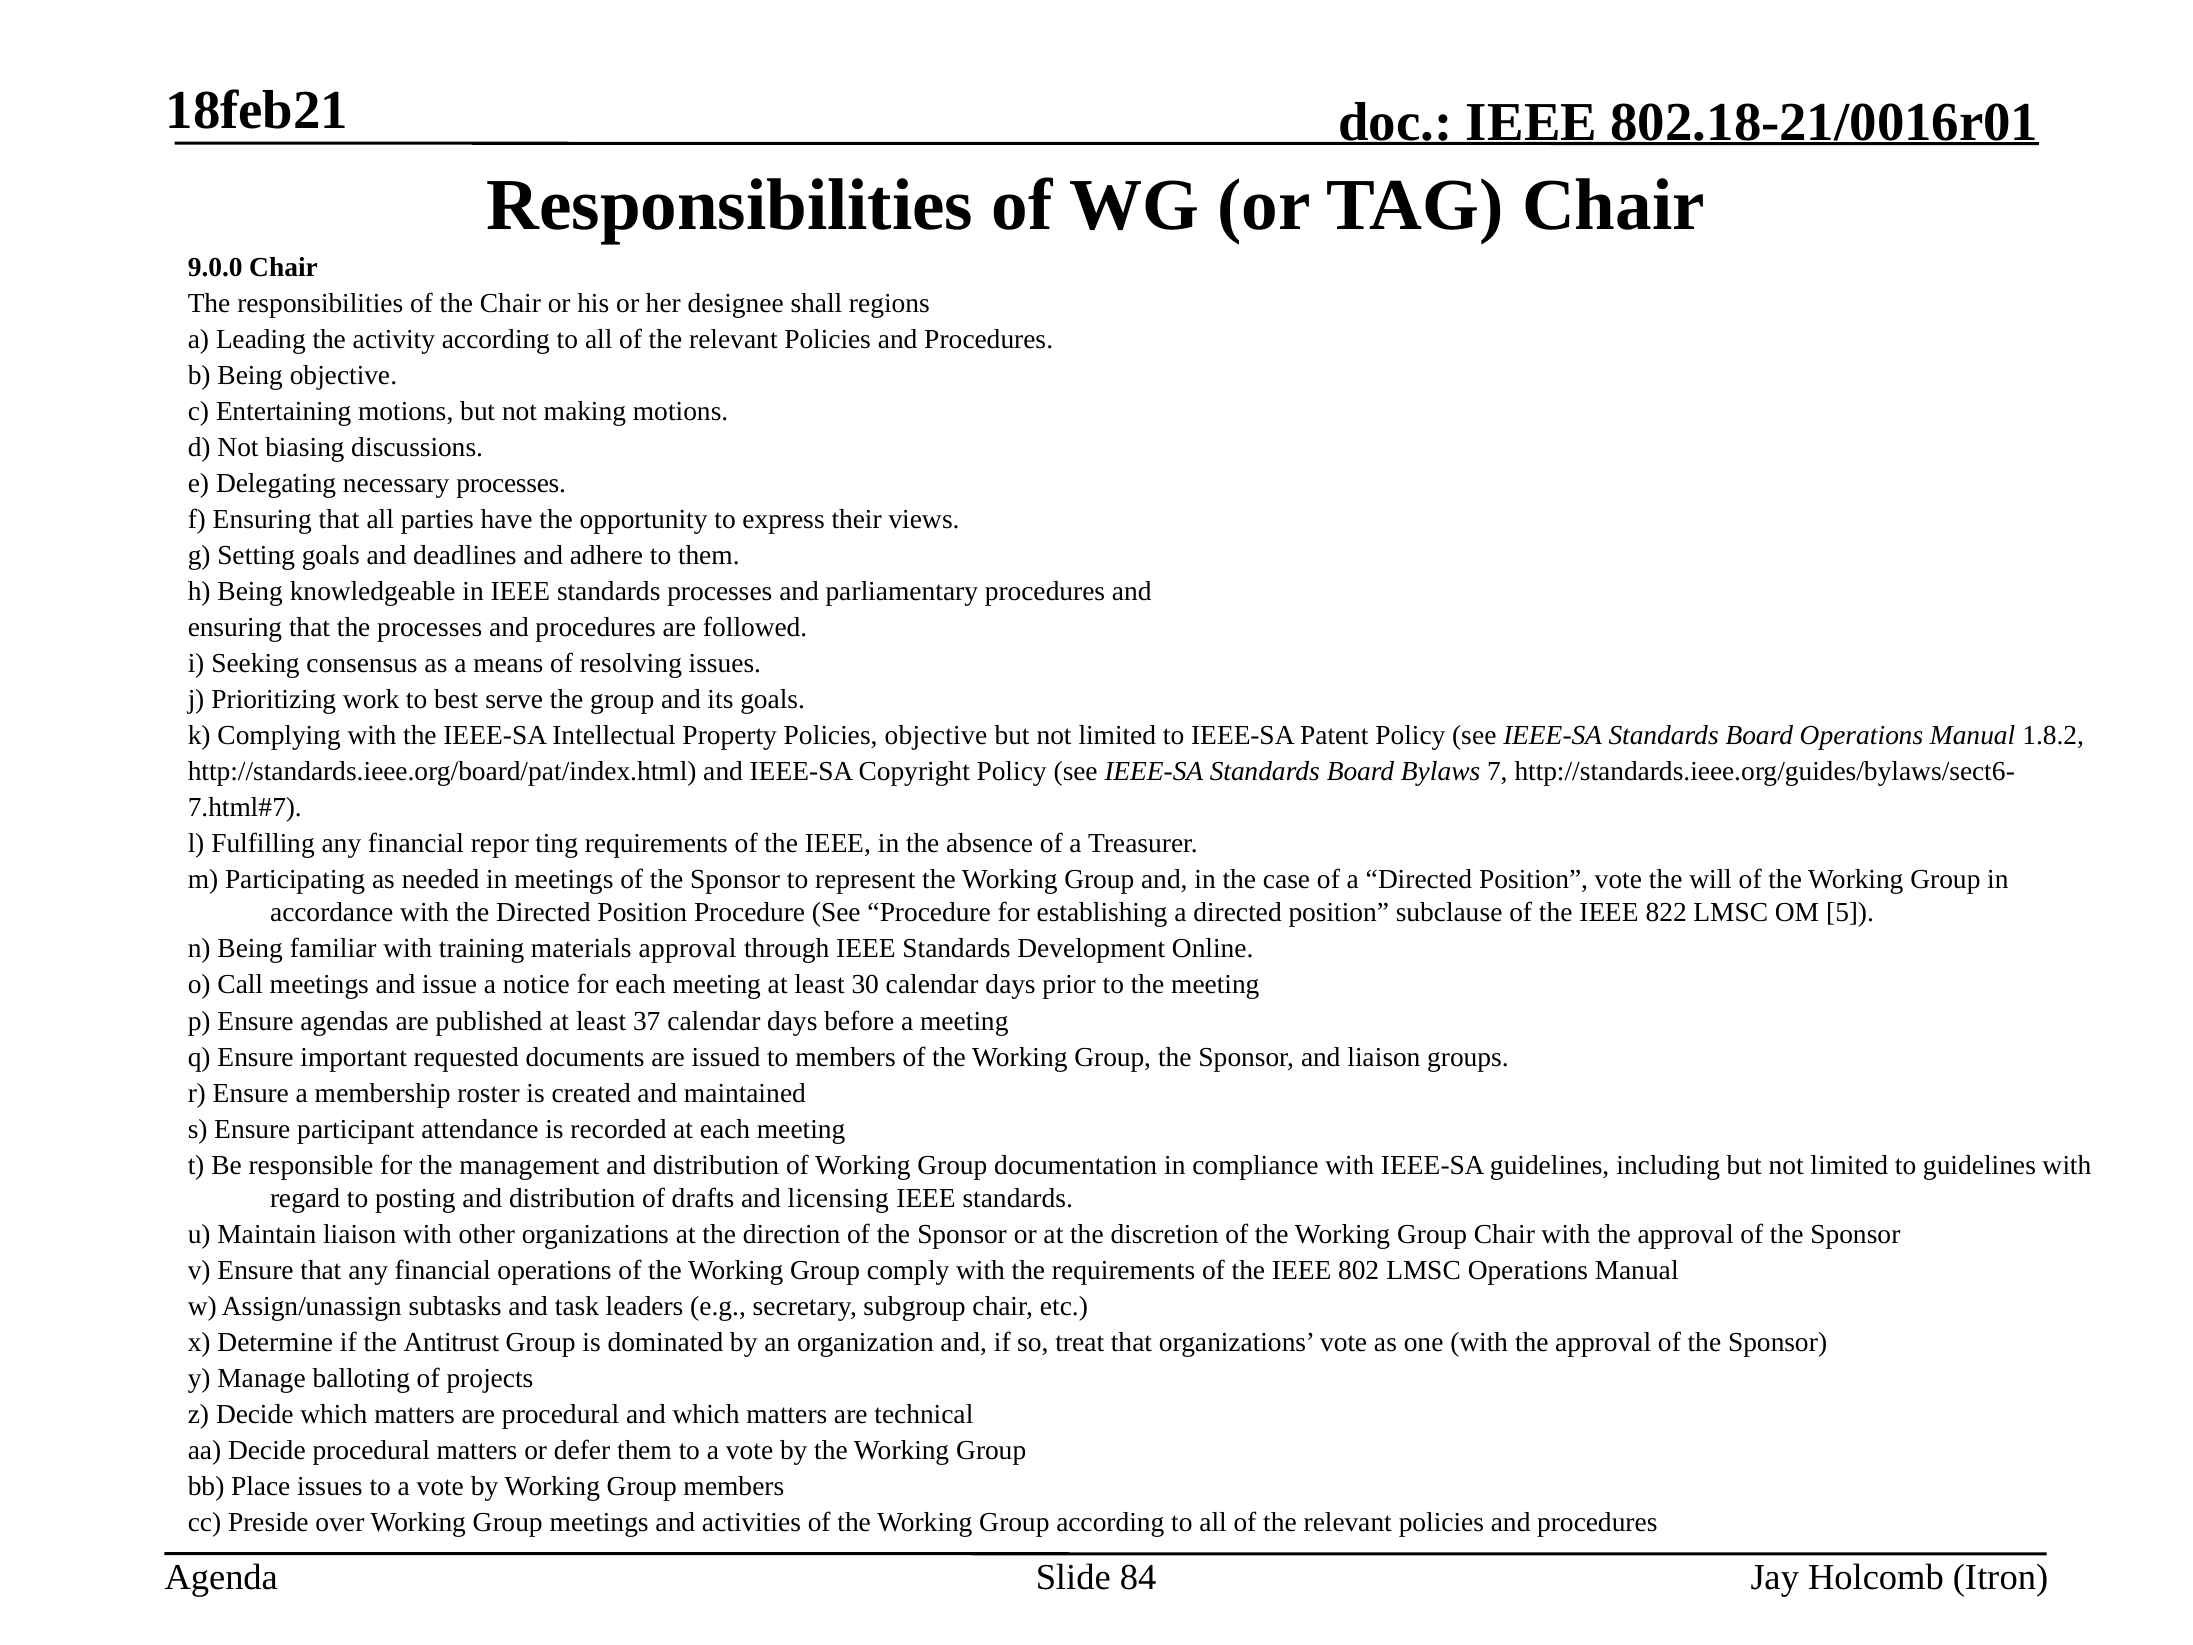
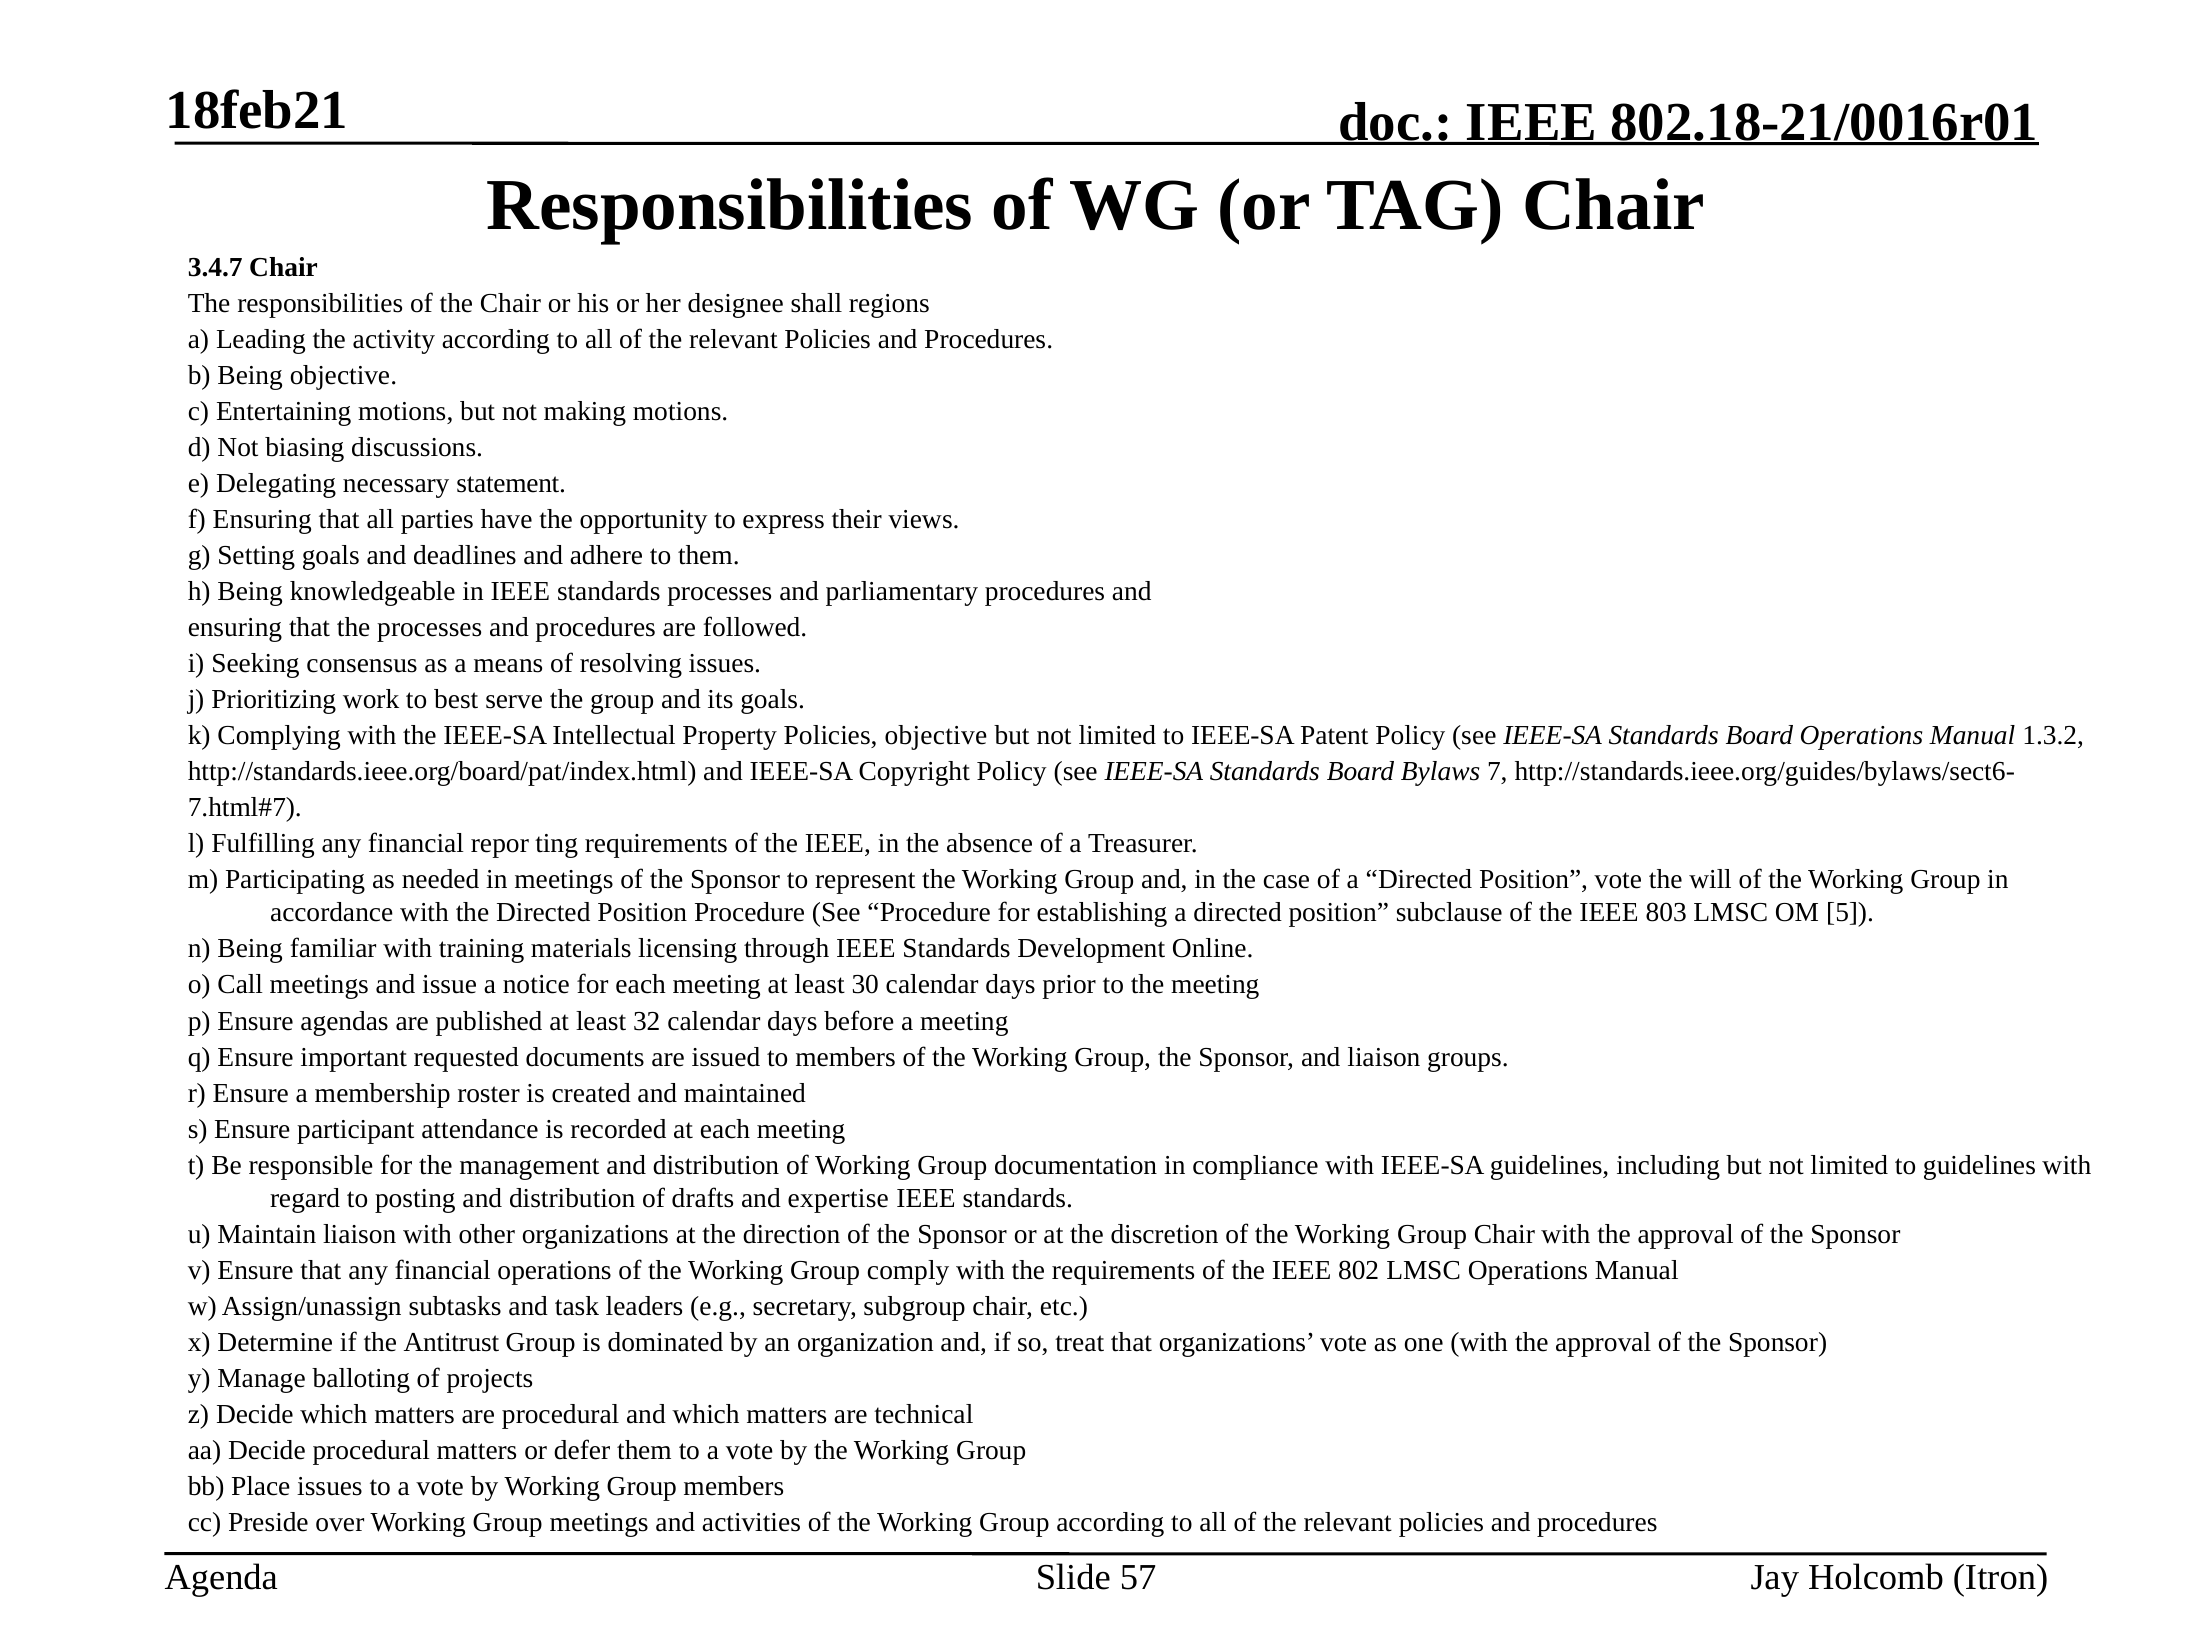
9.0.0: 9.0.0 -> 3.4.7 (215, 268)
necessary processes: processes -> statement (511, 484)
1.8.2: 1.8.2 -> 1.3.2 (2053, 736)
822: 822 -> 803 (1666, 913)
materials approval: approval -> licensing (688, 949)
37: 37 -> 32 (647, 1021)
licensing: licensing -> expertise (838, 1198)
84: 84 -> 57 (1138, 1577)
